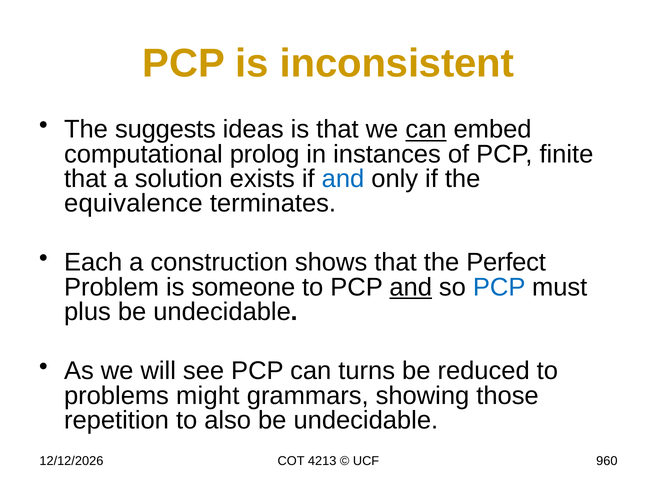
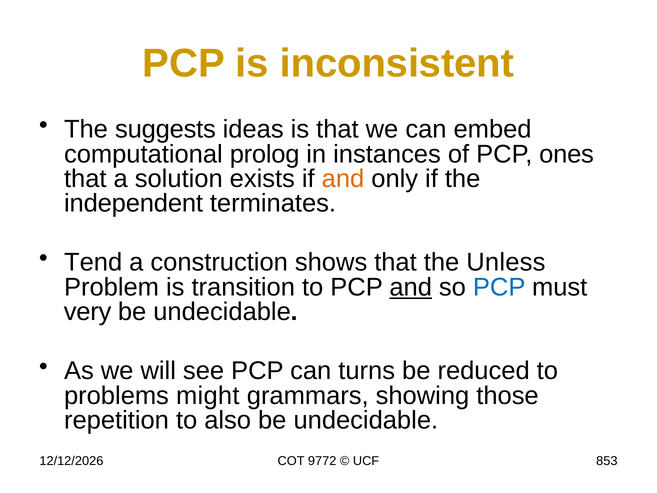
can underline: present -> none (426, 129)
finite: finite -> ones (567, 154)
and colour: blue -> orange (343, 179)
equivalence: equivalence -> independent (134, 203)
Each: Each -> Tend (93, 262)
Perfect: Perfect -> Unless (506, 262)
someone: someone -> transition (243, 287)
plus: plus -> very (88, 312)
4213: 4213 -> 9772 (322, 461)
960: 960 -> 853 (607, 461)
